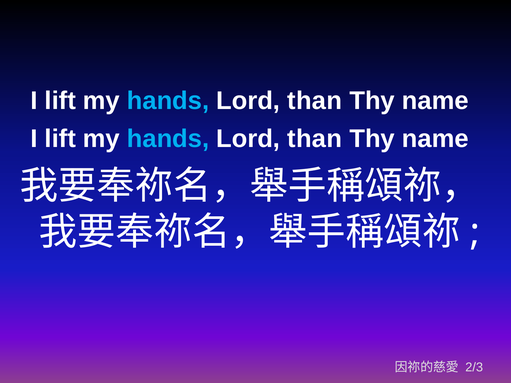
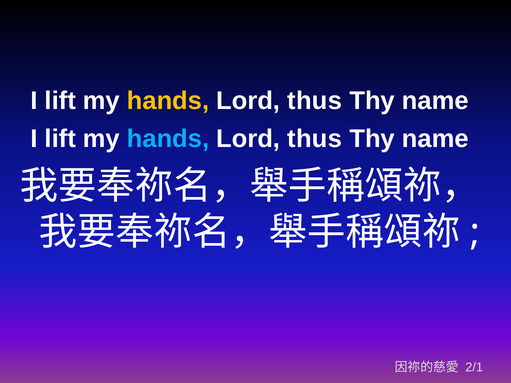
hands colour: light blue -> yellow (168, 101)
than: than -> thus (315, 101)
than: than -> thus (315, 139)
2/3: 2/3 -> 2/1 (474, 367)
